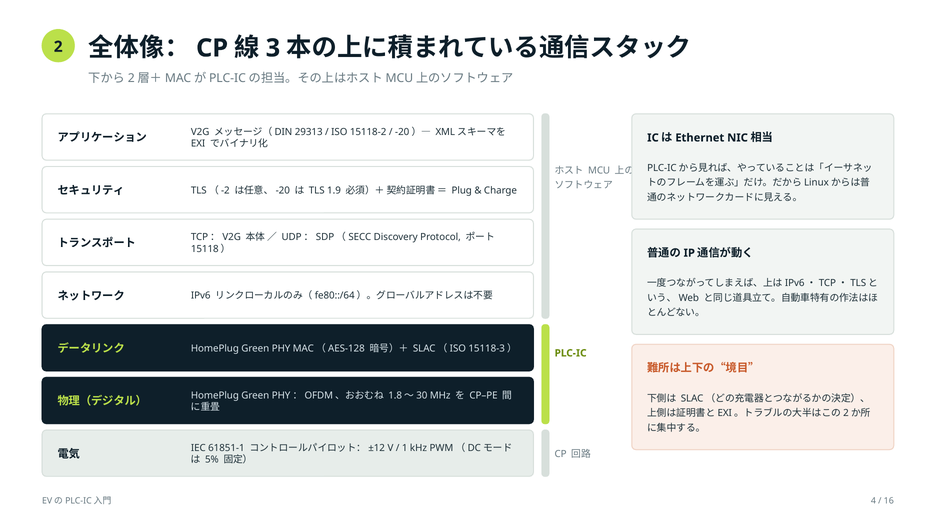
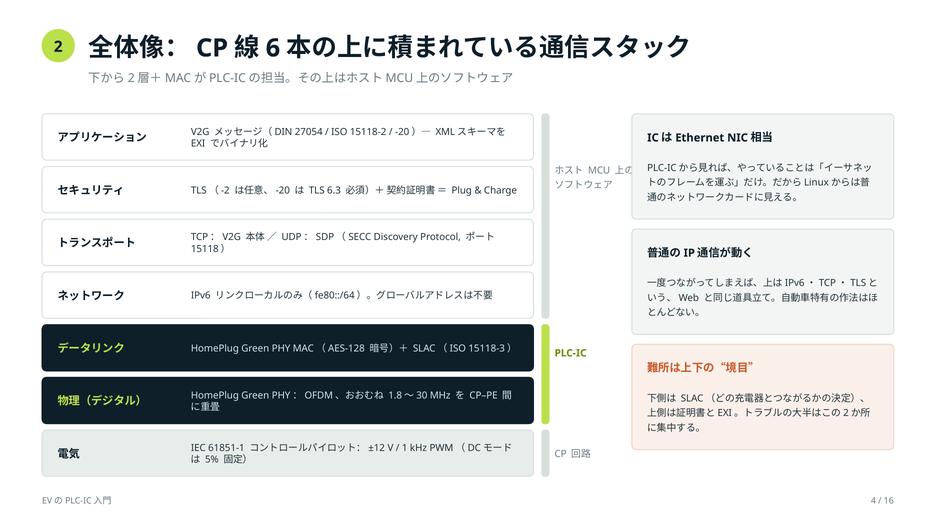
3: 3 -> 6 (273, 48)
29313: 29313 -> 27054 (309, 132)
1.9: 1.9 -> 6.3 (334, 190)
